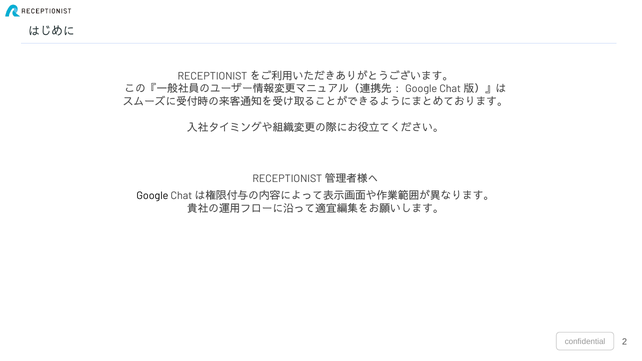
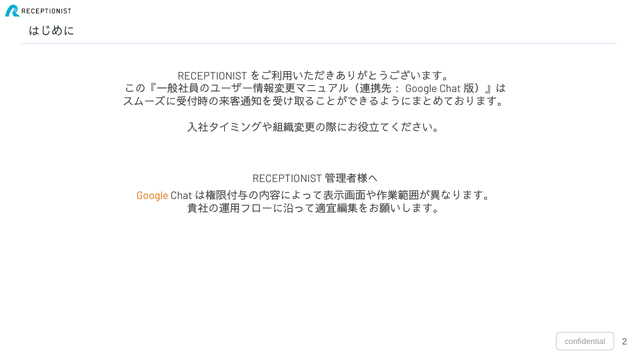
Google colour: black -> orange (152, 196)
